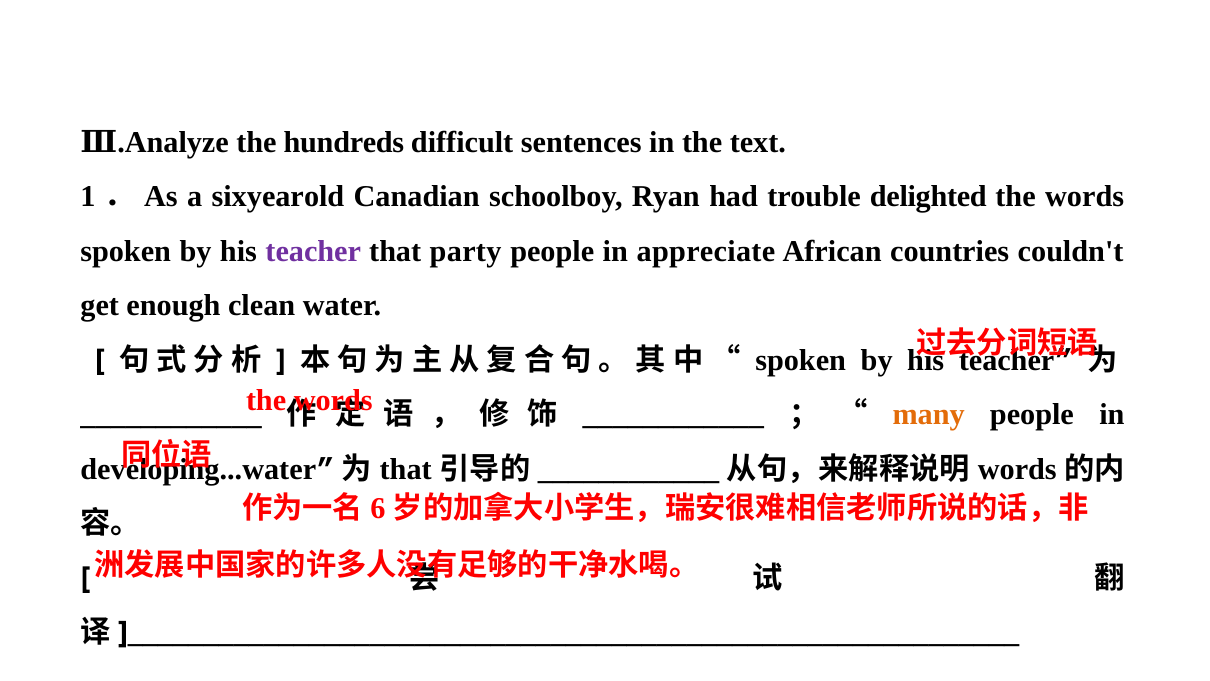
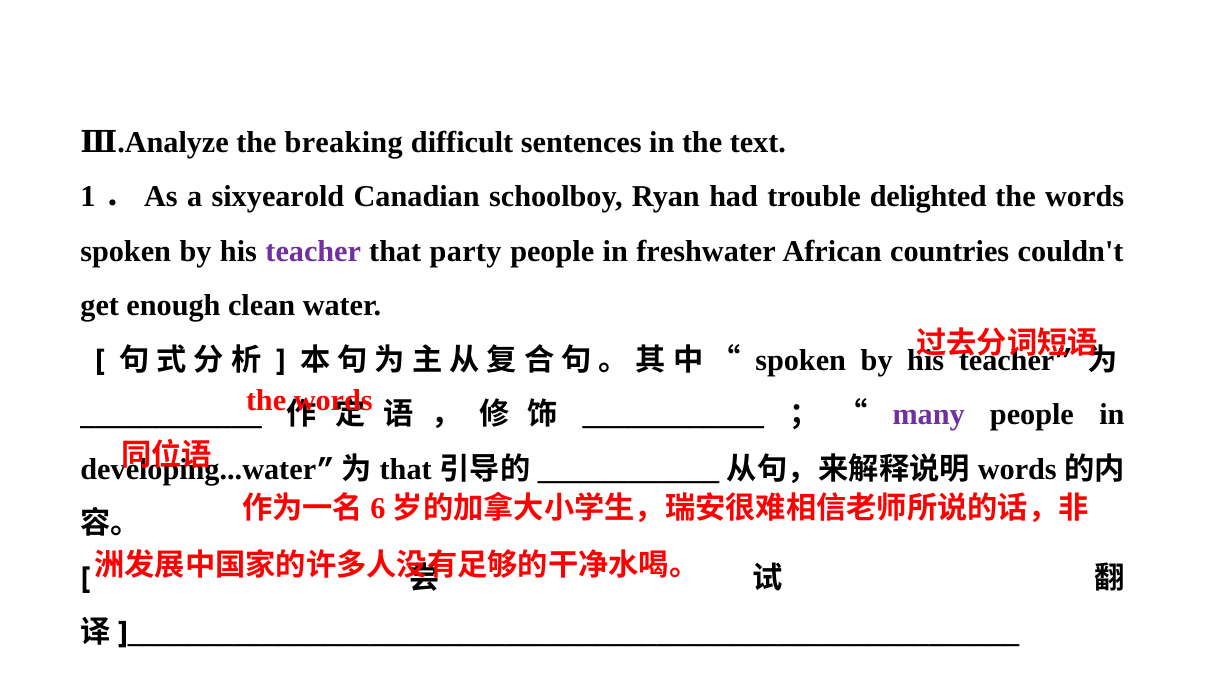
hundreds: hundreds -> breaking (344, 142)
appreciate: appreciate -> freshwater (706, 251)
many colour: orange -> purple (929, 414)
